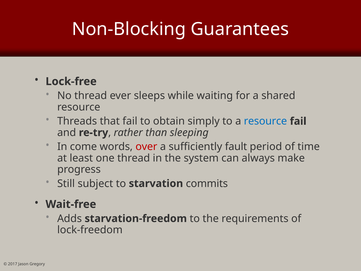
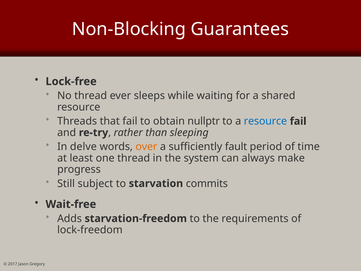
simply: simply -> nullptr (204, 121)
come: come -> delve (83, 147)
over colour: red -> orange (146, 147)
